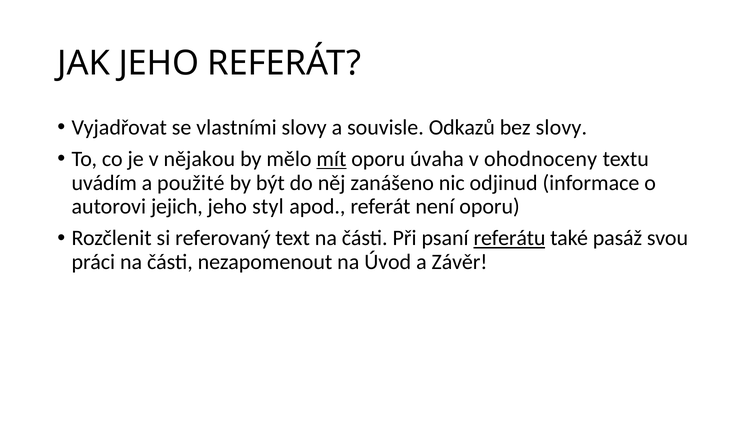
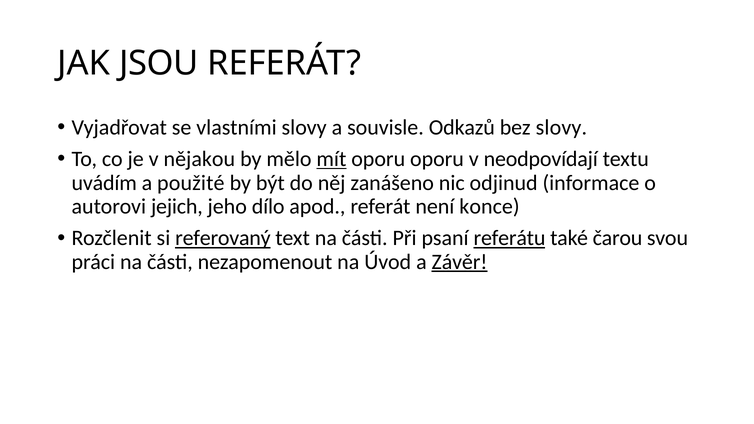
JAK JEHO: JEHO -> JSOU (159, 63)
oporu úvaha: úvaha -> oporu (437, 159)
ohodnoceny: ohodnoceny -> neodpovídají (541, 159)
styl: styl -> dílo (268, 207)
není oporu: oporu -> konce (489, 207)
referovaný underline: none -> present (223, 238)
pasáž: pasáž -> čarou (618, 238)
Závěr underline: none -> present (460, 262)
